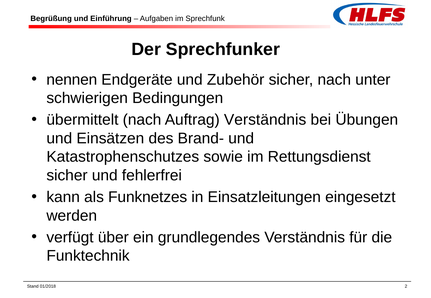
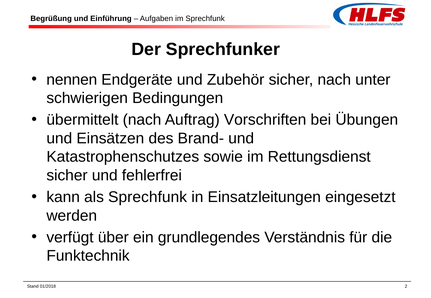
Auftrag Verständnis: Verständnis -> Vorschriften (265, 120)
als Funknetzes: Funknetzes -> Sprechfunk (148, 197)
